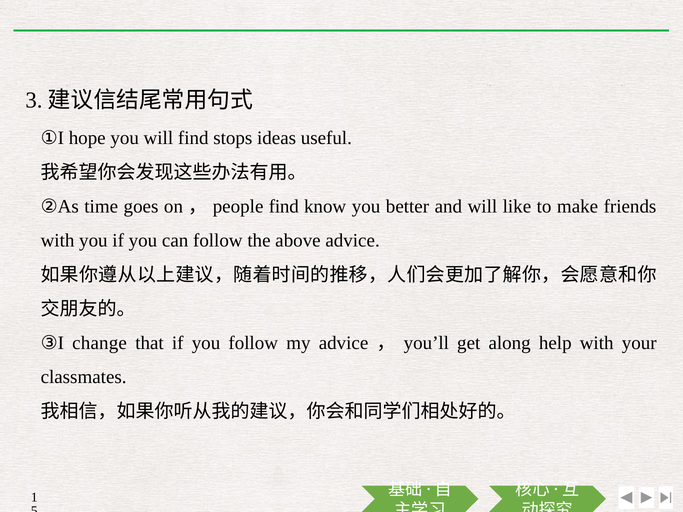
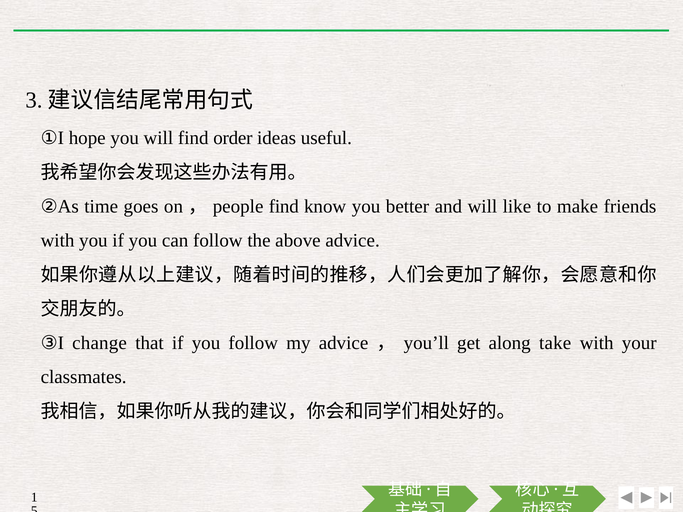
stops: stops -> order (233, 138)
help: help -> take (555, 343)
